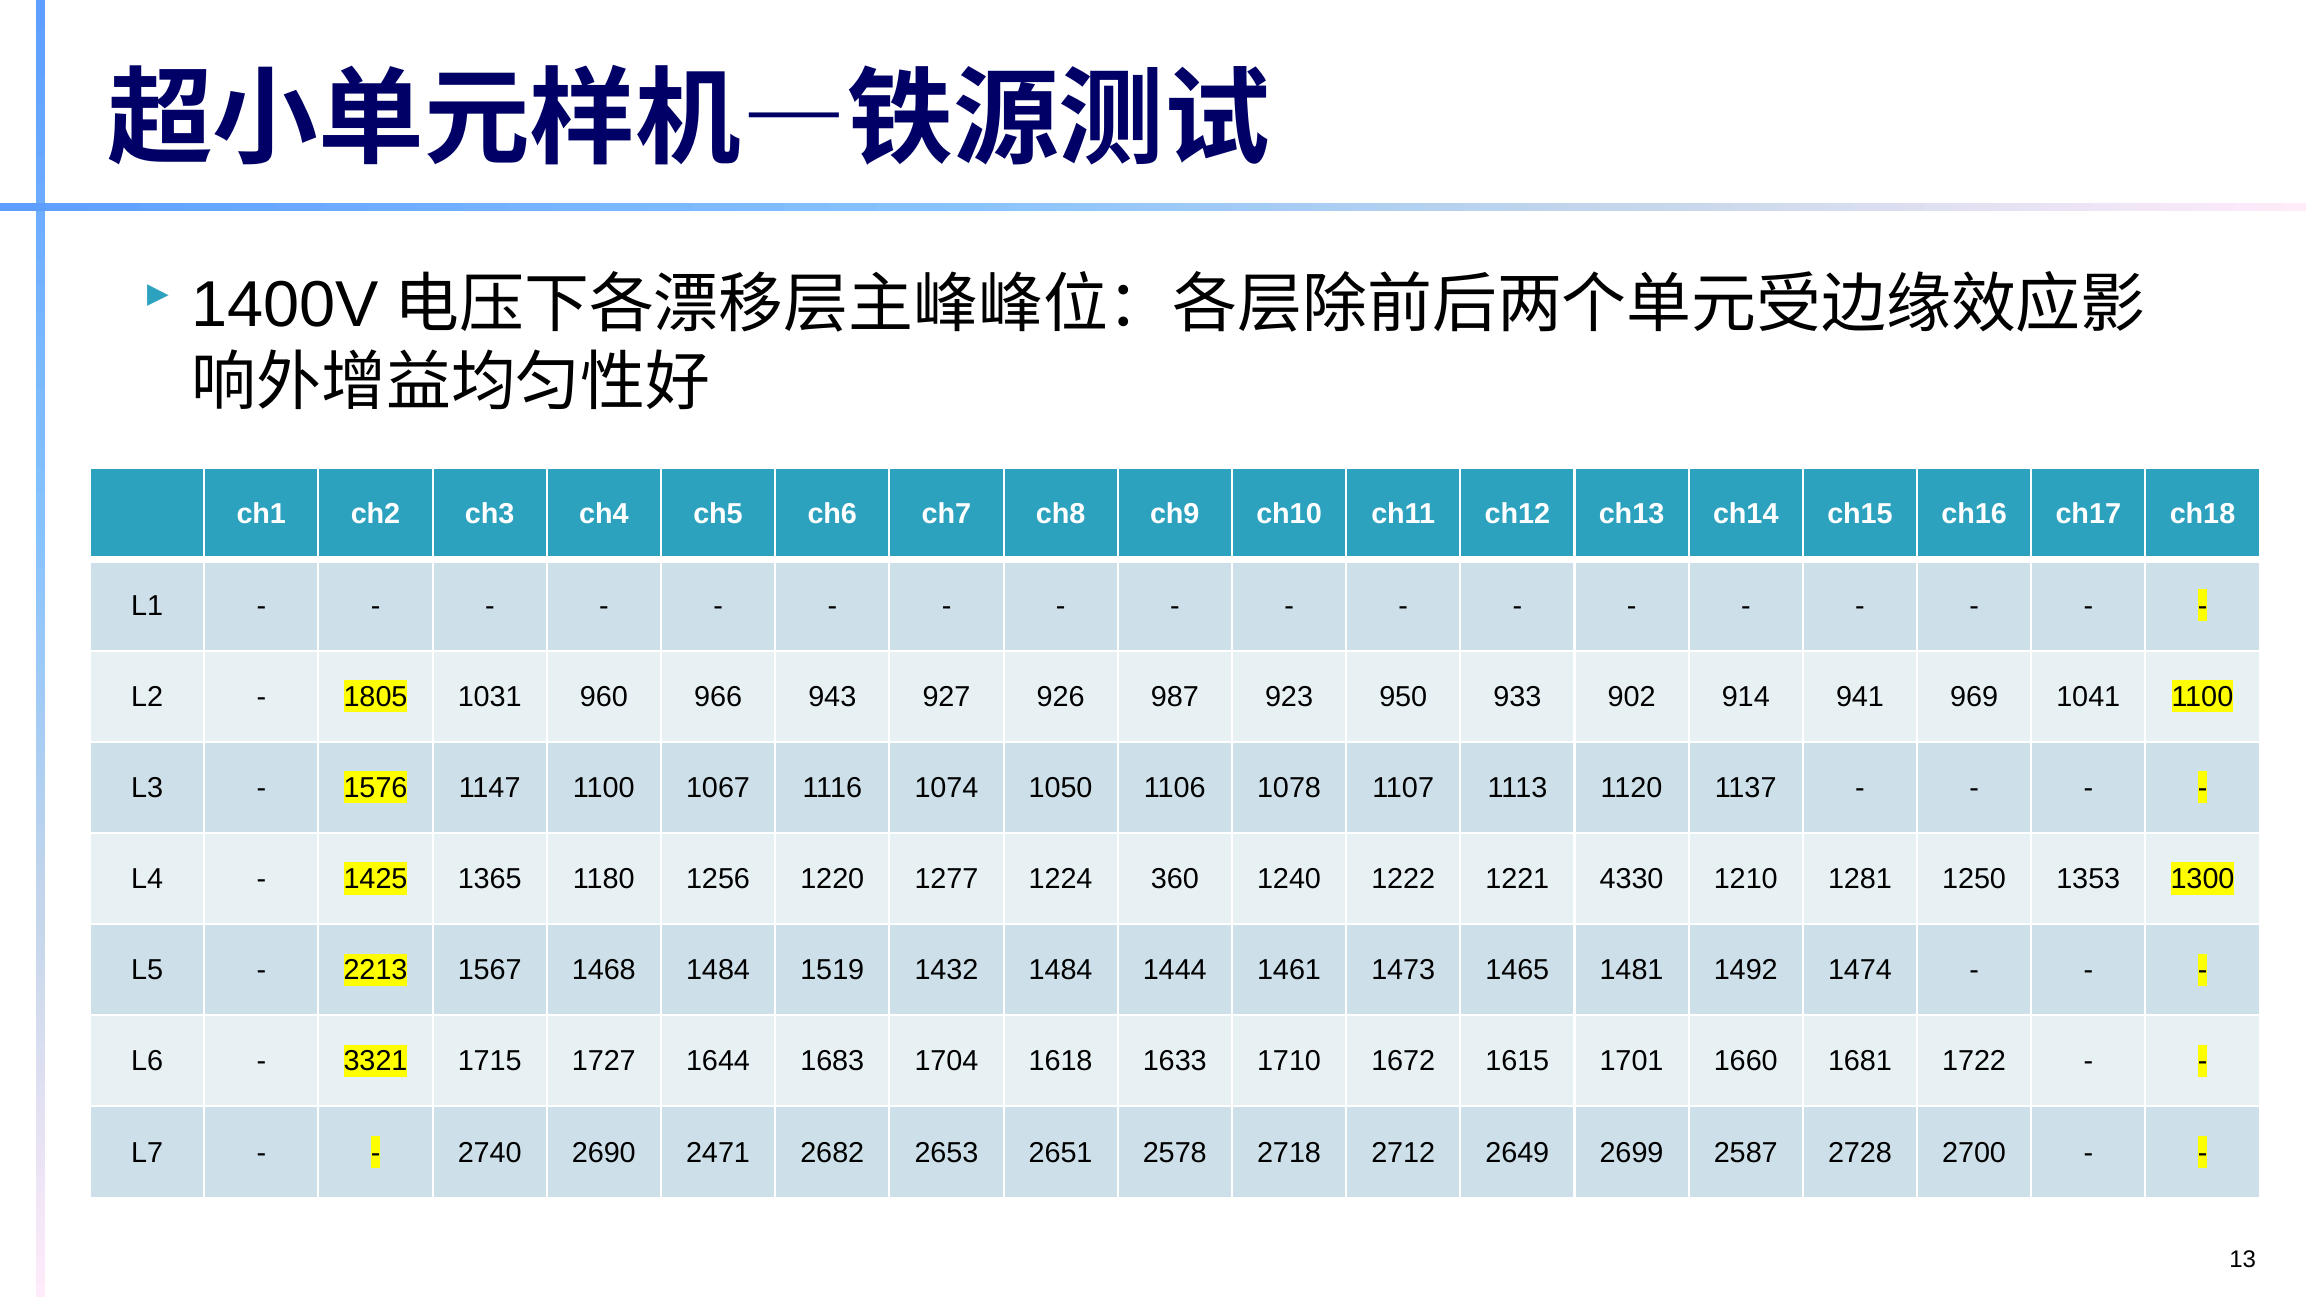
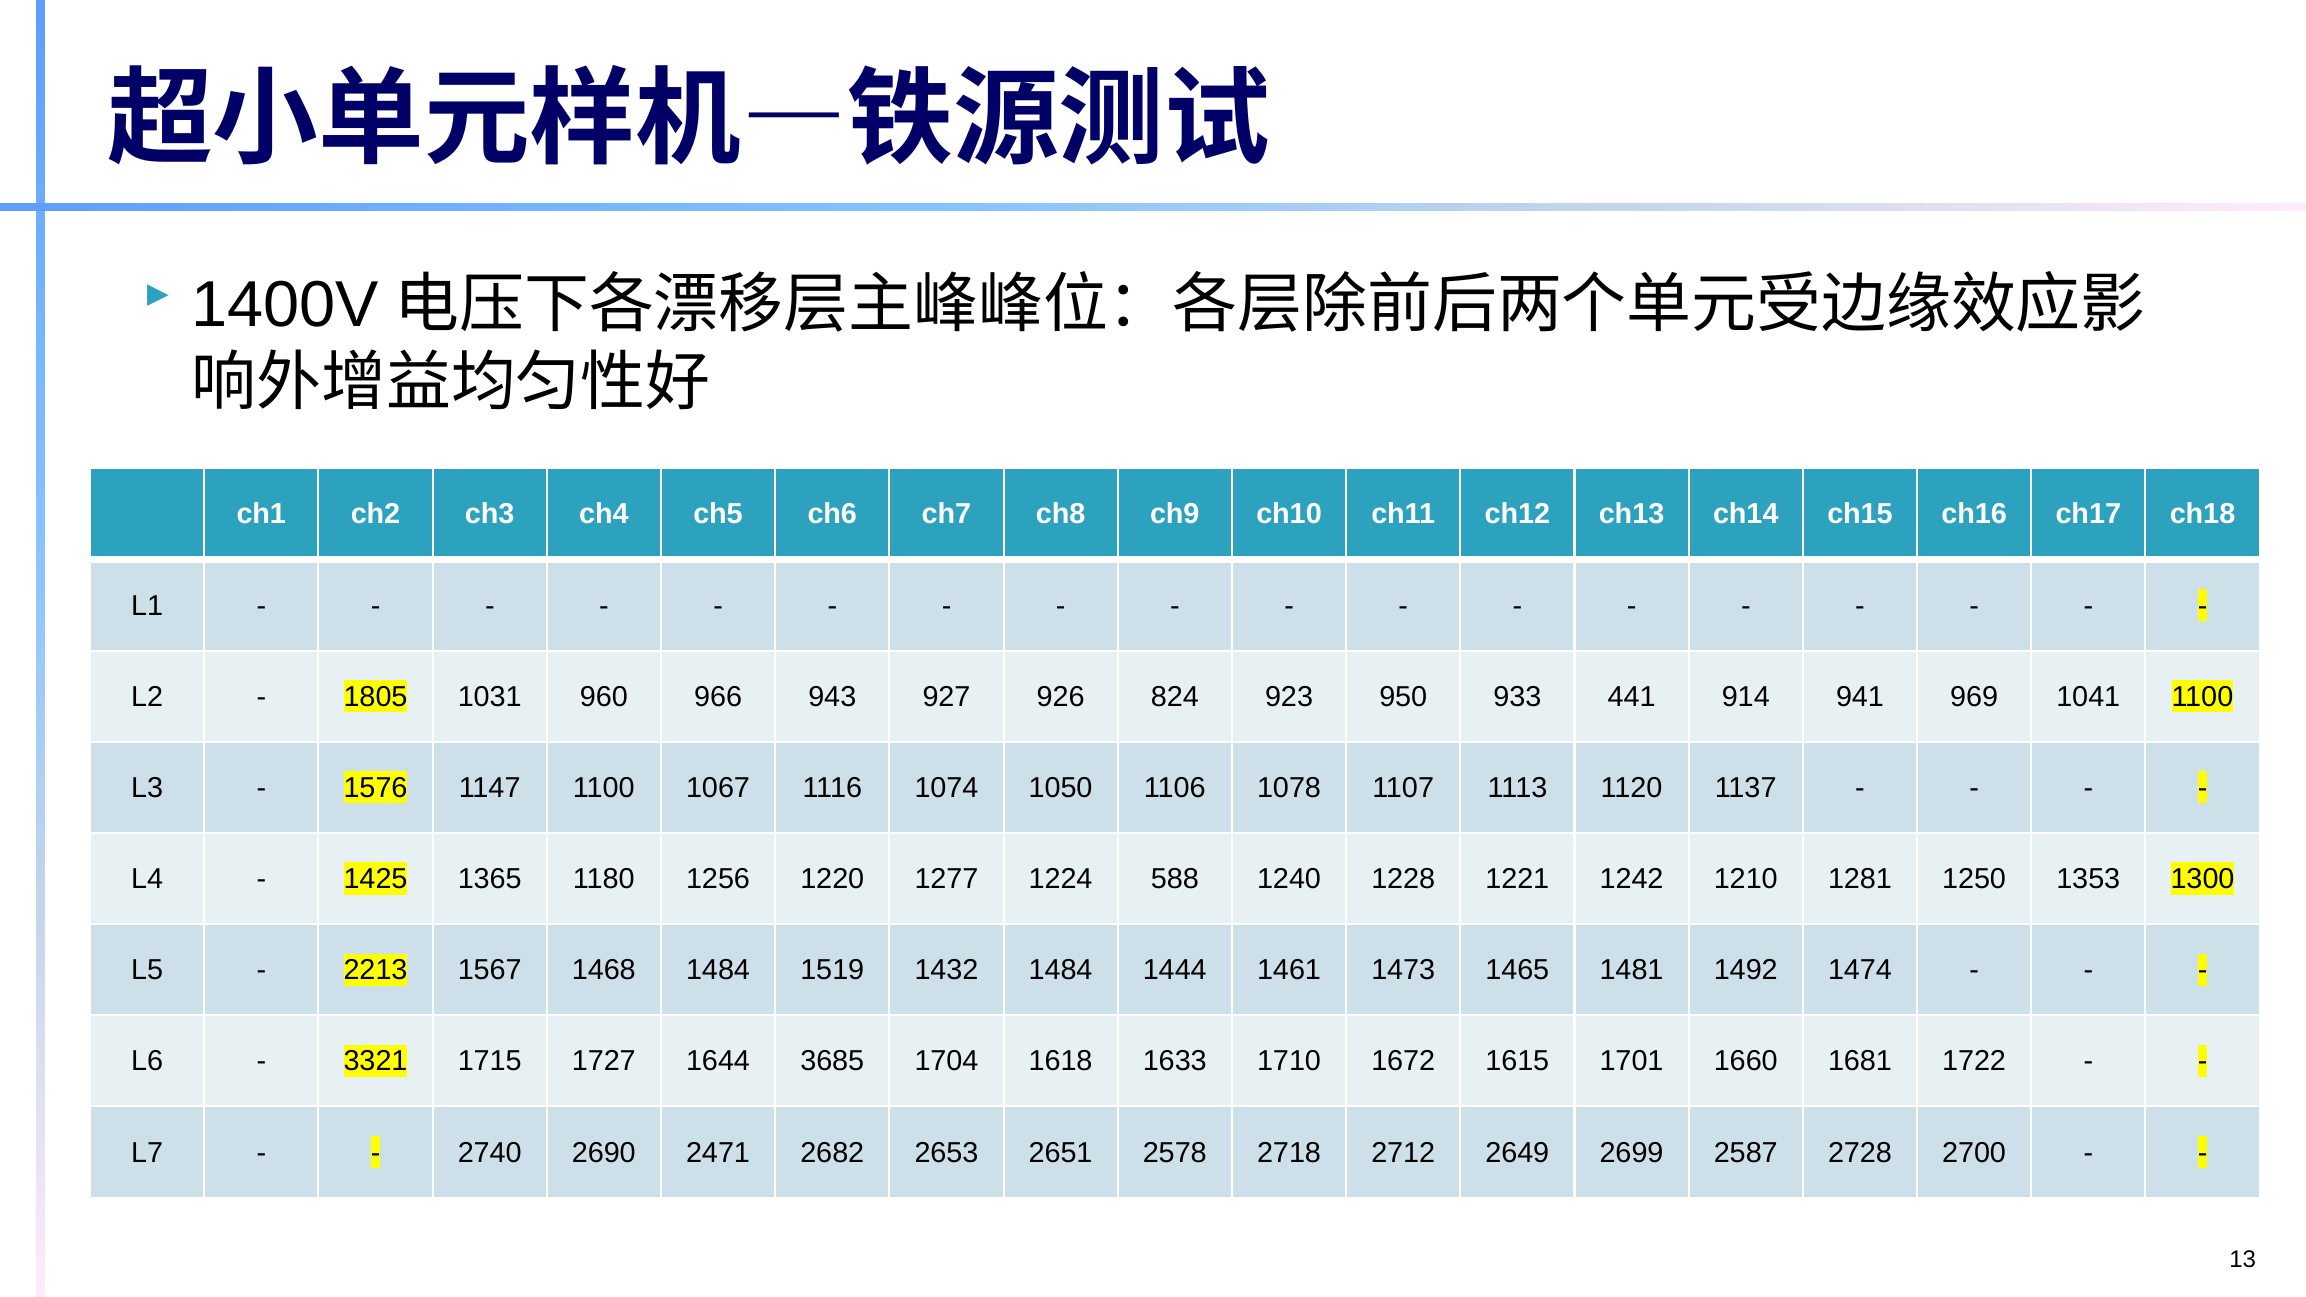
987: 987 -> 824 (1175, 697)
902: 902 -> 441 (1632, 697)
360: 360 -> 588 (1175, 879)
1222: 1222 -> 1228 (1403, 879)
4330: 4330 -> 1242 (1632, 879)
1683: 1683 -> 3685 (832, 1061)
